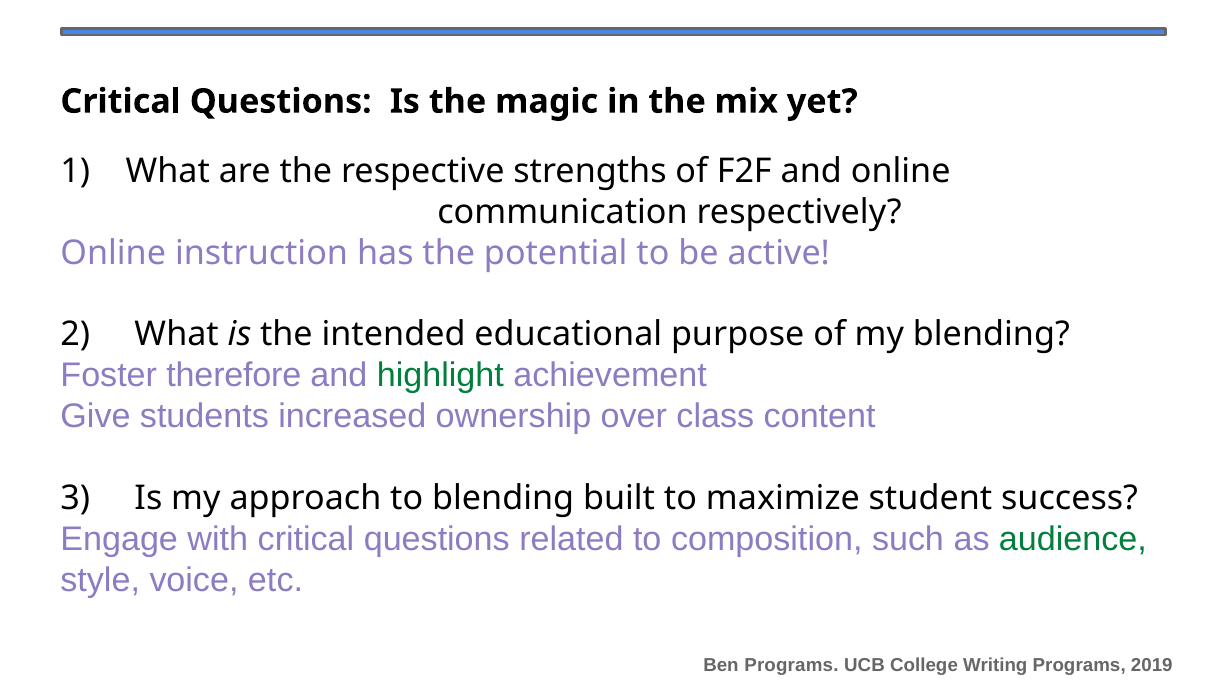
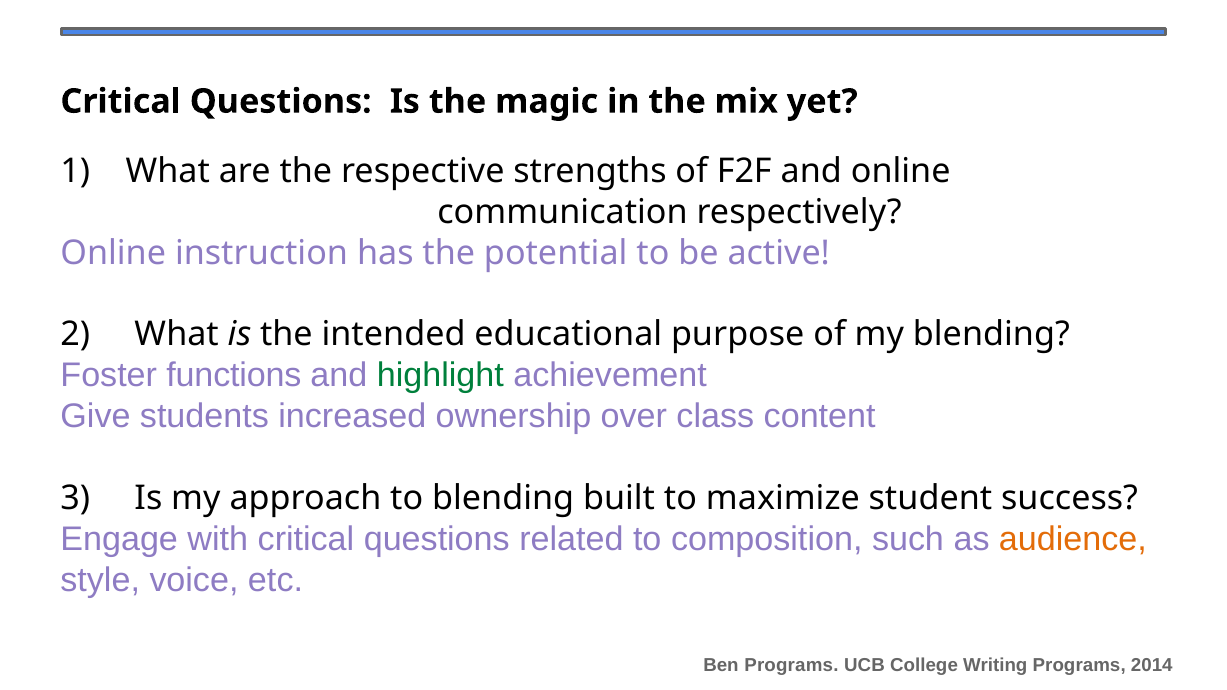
therefore: therefore -> functions (234, 376)
audience colour: green -> orange (1073, 539)
2019: 2019 -> 2014 (1152, 666)
